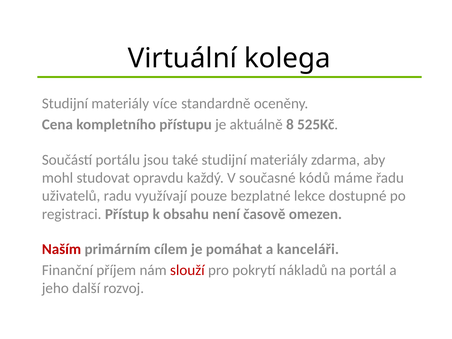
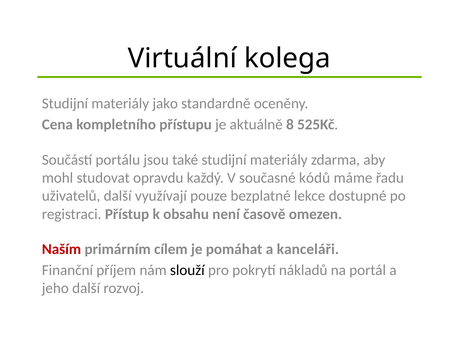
více: více -> jako (165, 104)
uživatelů radu: radu -> další (118, 196)
slouží colour: red -> black (187, 270)
